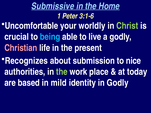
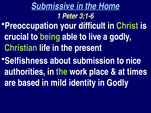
Uncomfortable: Uncomfortable -> Preoccupation (31, 26)
worldly: worldly -> difficult (92, 26)
being colour: light blue -> light green (50, 37)
Christian colour: pink -> light green (21, 48)
Recognizes: Recognizes -> Selfishness (26, 61)
today: today -> times (137, 72)
